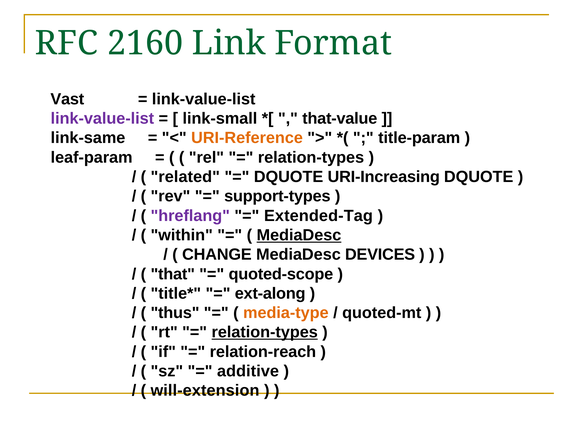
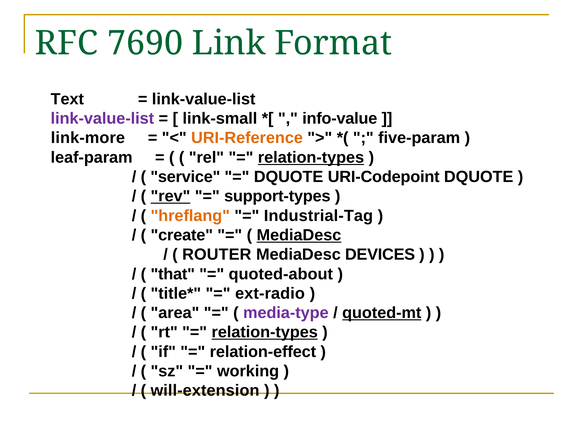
2160: 2160 -> 7690 (145, 43)
Vast: Vast -> Text (67, 99)
that-value: that-value -> info-value (340, 119)
link-same: link-same -> link-more (88, 138)
title-param: title-param -> five-param (419, 138)
relation-types underline: none -> present (311, 158)
related: related -> service (185, 177)
URI-Increasing: URI-Increasing -> URI-Codepoint (384, 177)
rev underline: none -> present (170, 196)
hreflang colour: purple -> orange (190, 216)
Extended-Tag: Extended-Tag -> Industrial-Tag (318, 216)
within: within -> create (182, 235)
CHANGE: CHANGE -> ROUTER (217, 255)
quoted-scope: quoted-scope -> quoted-about (281, 274)
ext-along: ext-along -> ext-radio (270, 294)
thus: thus -> area (175, 313)
media-type colour: orange -> purple (286, 313)
quoted-mt underline: none -> present (382, 313)
relation-reach: relation-reach -> relation-effect (263, 352)
additive: additive -> working (248, 371)
